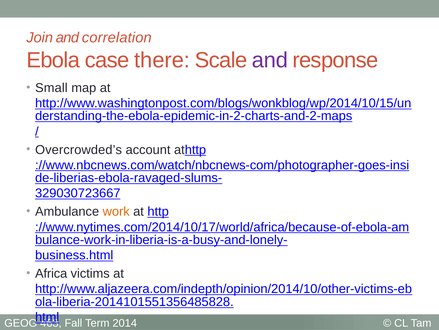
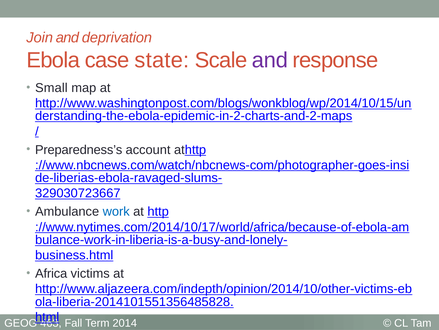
correlation: correlation -> deprivation (117, 38)
there: there -> state (162, 60)
Overcrowded’s: Overcrowded’s -> Preparedness’s (79, 149)
work colour: orange -> blue (116, 211)
